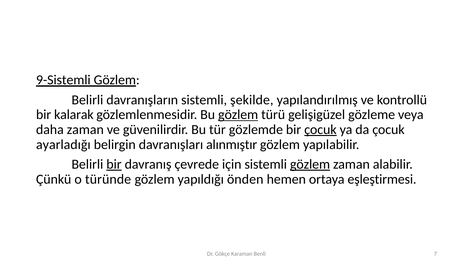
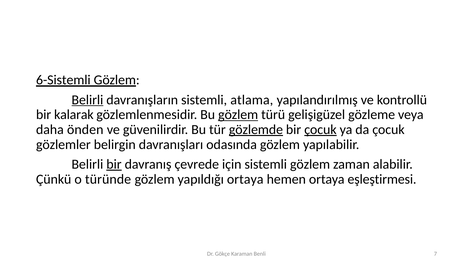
9-Sistemli: 9-Sistemli -> 6-Sistemli (63, 80)
Belirli underline: none -> present (87, 100)
şekilde: şekilde -> atlama (252, 100)
daha zaman: zaman -> önden (85, 130)
gözlemde underline: none -> present (256, 130)
ayarladığı: ayarladığı -> gözlemler (63, 145)
alınmıştır: alınmıştır -> odasında (232, 145)
gözlem underline: present -> none (310, 164)
yapıldığı önden: önden -> ortaya (245, 179)
